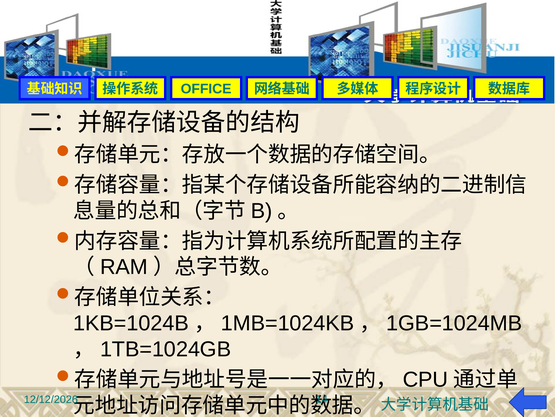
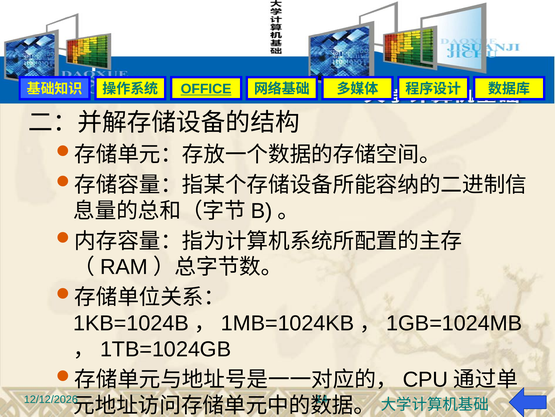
OFFICE underline: none -> present (206, 89)
